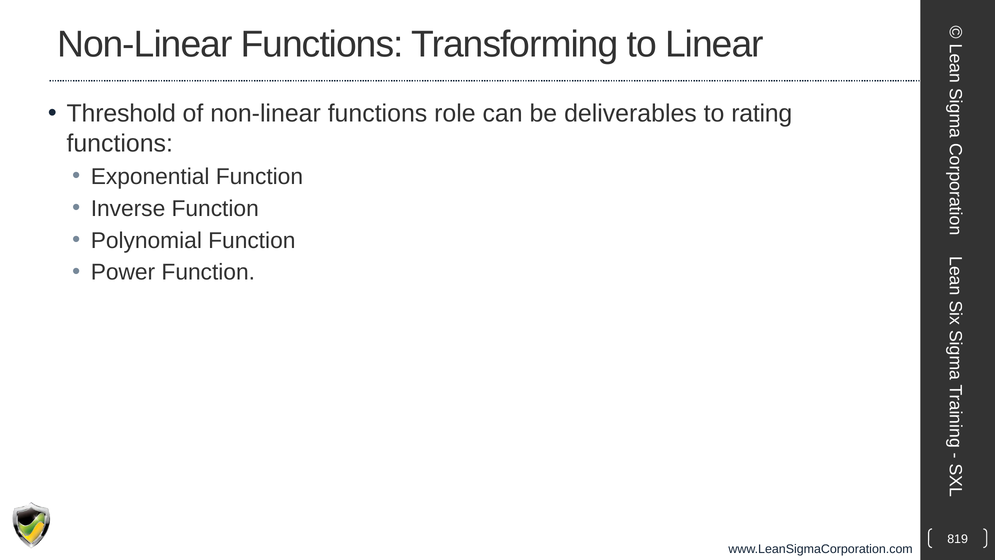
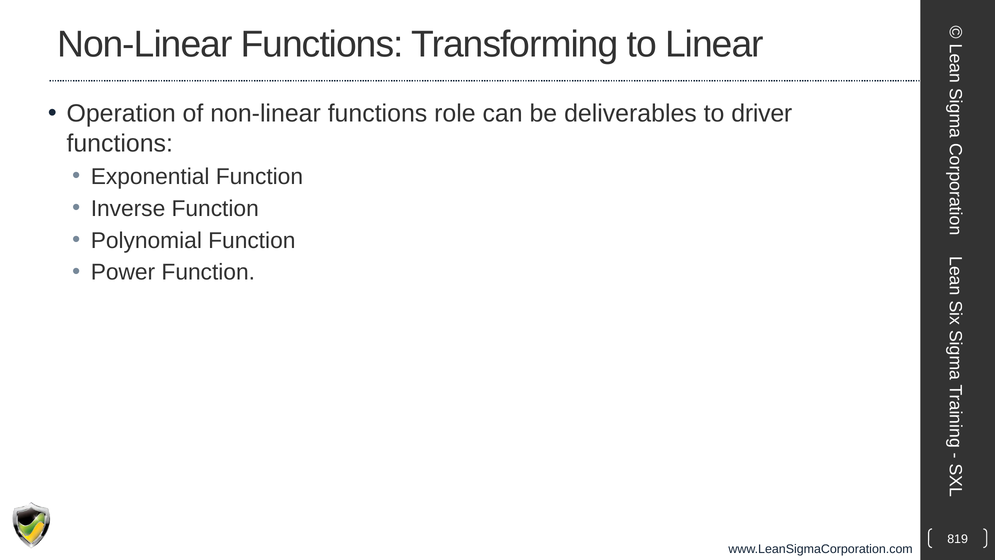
Threshold: Threshold -> Operation (121, 114)
rating: rating -> driver (762, 114)
